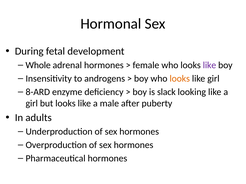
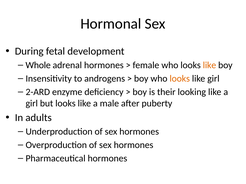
like colour: purple -> orange (209, 65)
8-ARD: 8-ARD -> 2-ARD (38, 92)
slack: slack -> their (166, 92)
